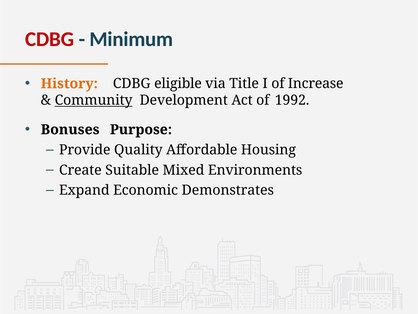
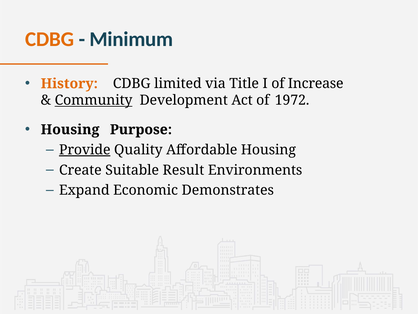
CDBG colour: red -> orange (50, 39)
eligible: eligible -> limited (178, 83)
1992: 1992 -> 1972 (292, 100)
Bonuses: Bonuses -> Housing (70, 129)
Provide underline: none -> present (85, 150)
Mixed: Mixed -> Result (183, 170)
